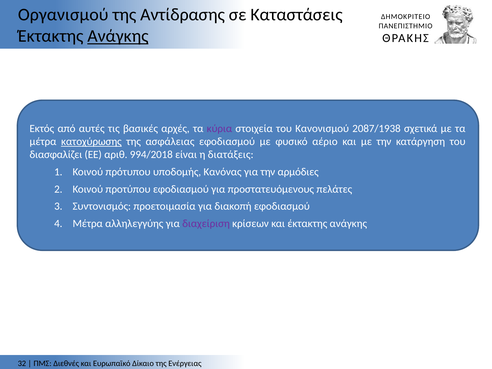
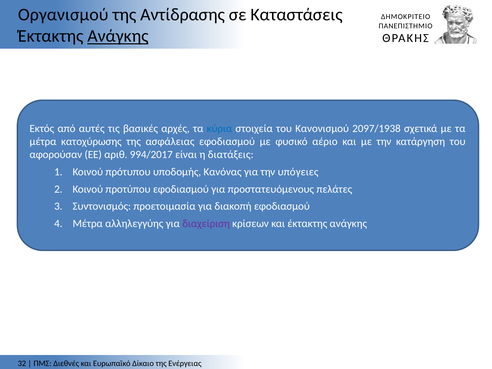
κύρια colour: purple -> blue (219, 128)
2087/1938: 2087/1938 -> 2097/1938 (376, 128)
κατοχύρωσης underline: present -> none (91, 142)
διασφαλίζει: διασφαλίζει -> αφορούσαν (56, 155)
994/2018: 994/2018 -> 994/2017 (151, 155)
αρμόδιες: αρμόδιες -> υπόγειες (298, 172)
